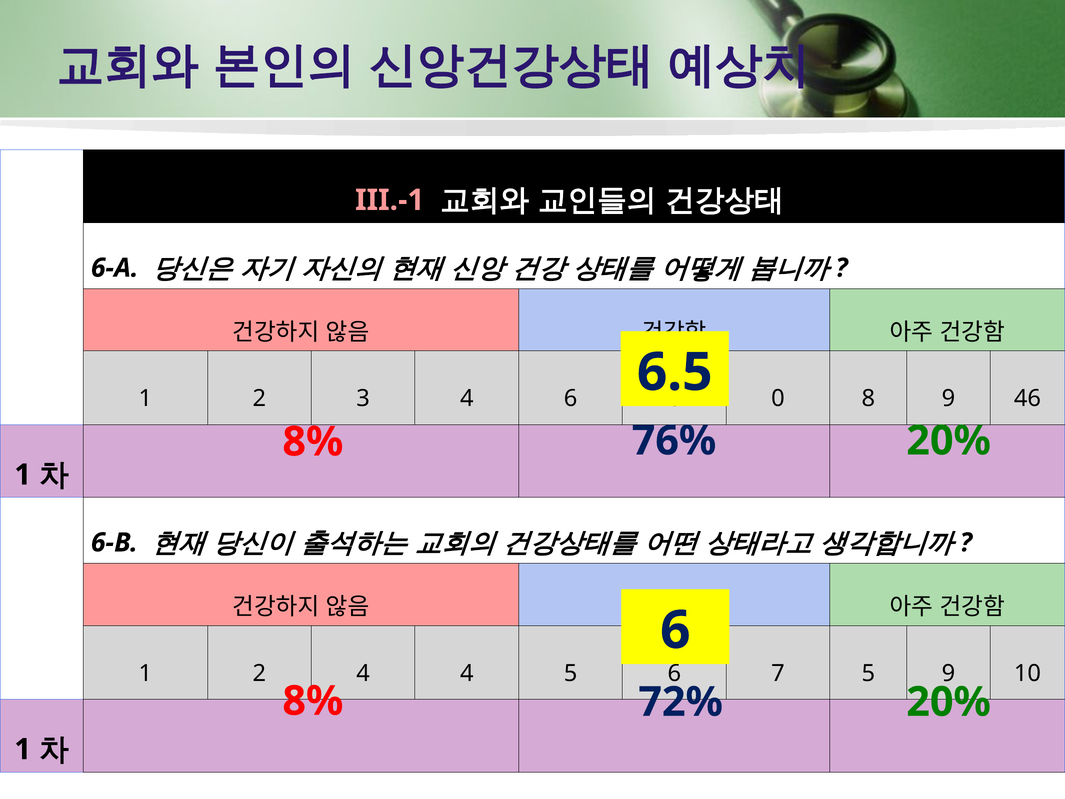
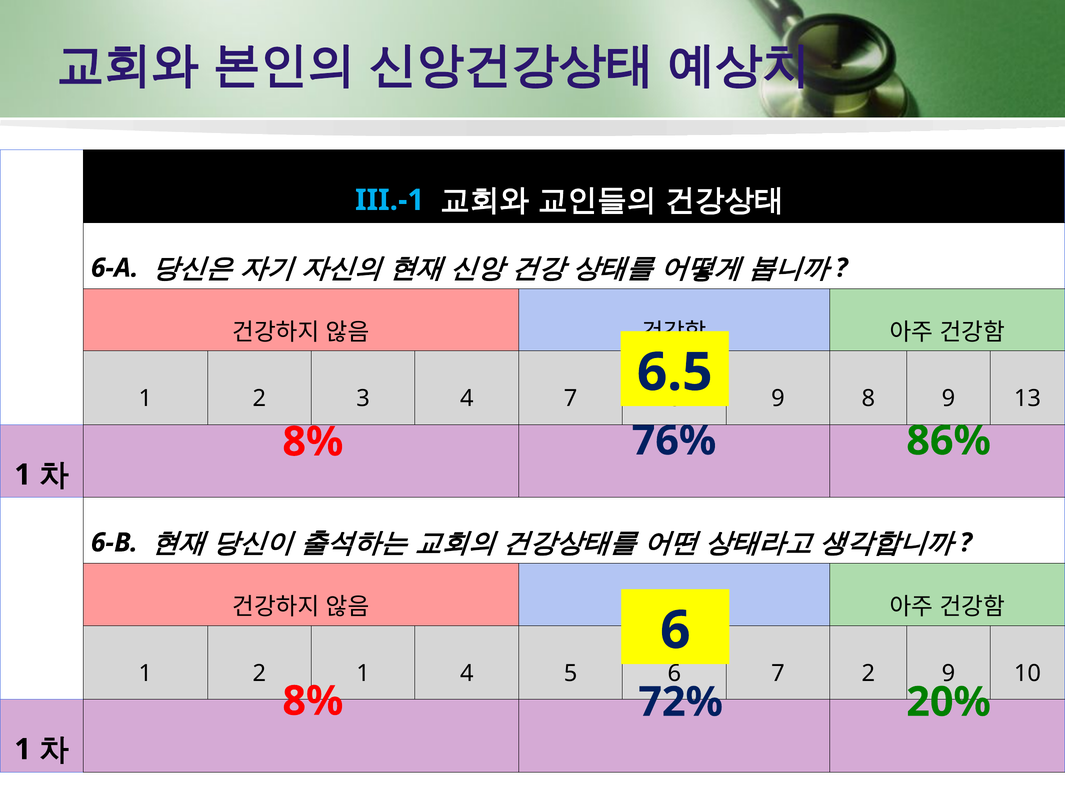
III.-1 colour: pink -> light blue (390, 200)
4 6: 6 -> 7 (571, 399)
0: 0 -> 9 (778, 399)
46: 46 -> 13 (1027, 399)
76% 20%: 20% -> 86% (949, 441)
2 4: 4 -> 1 (363, 673)
7 5: 5 -> 2 (868, 673)
